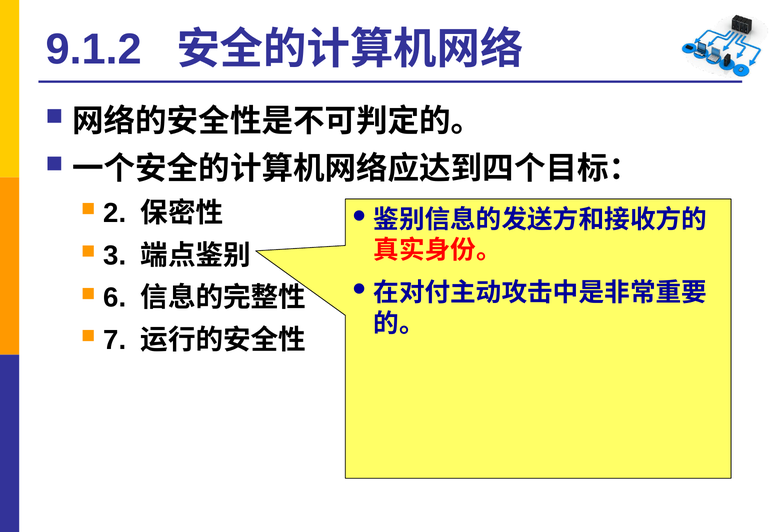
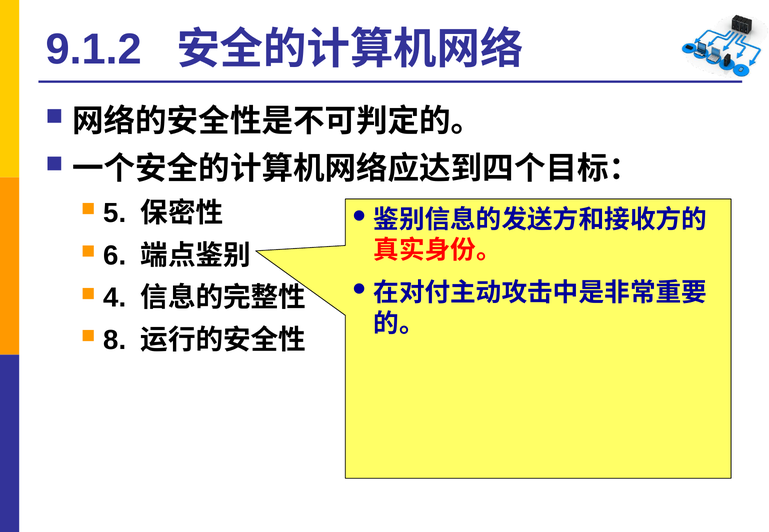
2: 2 -> 5 (115, 213)
3: 3 -> 6 (115, 256)
6: 6 -> 4 (115, 298)
7: 7 -> 8 (115, 340)
